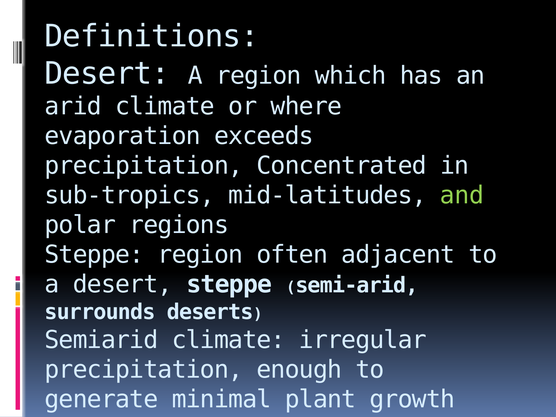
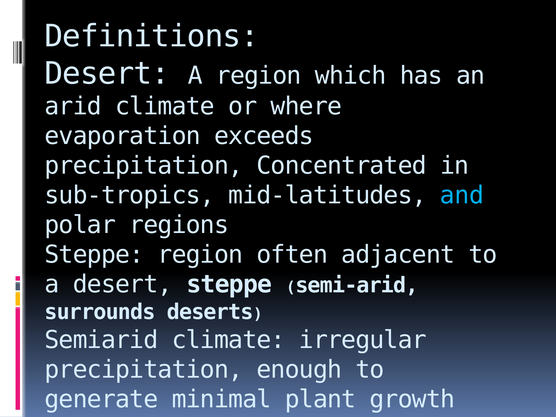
and colour: light green -> light blue (462, 195)
